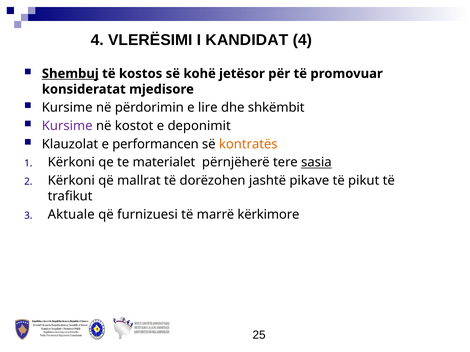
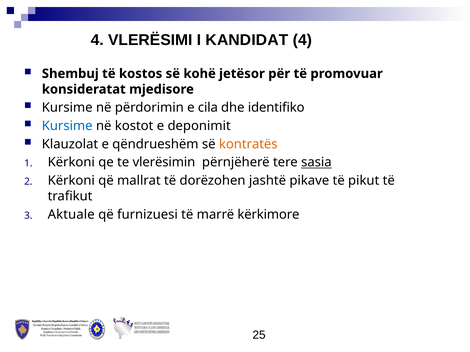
Shembuj underline: present -> none (70, 74)
lire: lire -> cila (208, 108)
shkëmbit: shkëmbit -> identifiko (276, 108)
Kursime colour: purple -> blue (67, 126)
performancen: performancen -> qëndrueshëm (155, 144)
materialet: materialet -> vlerësimin (164, 163)
